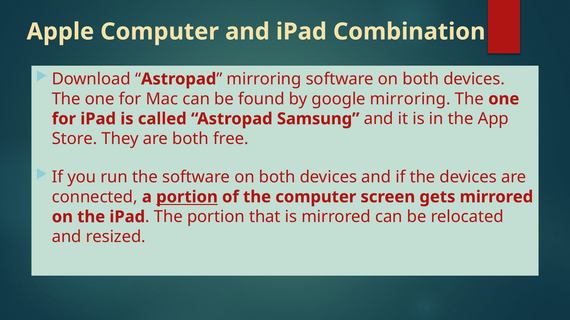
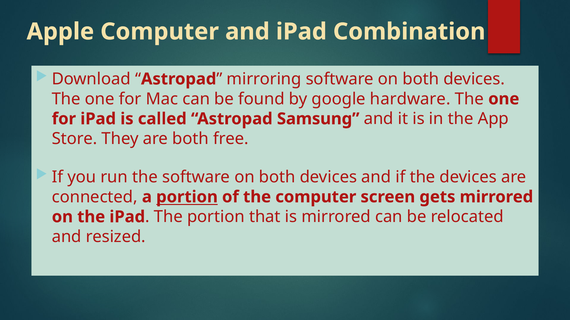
google mirroring: mirroring -> hardware (410, 99)
